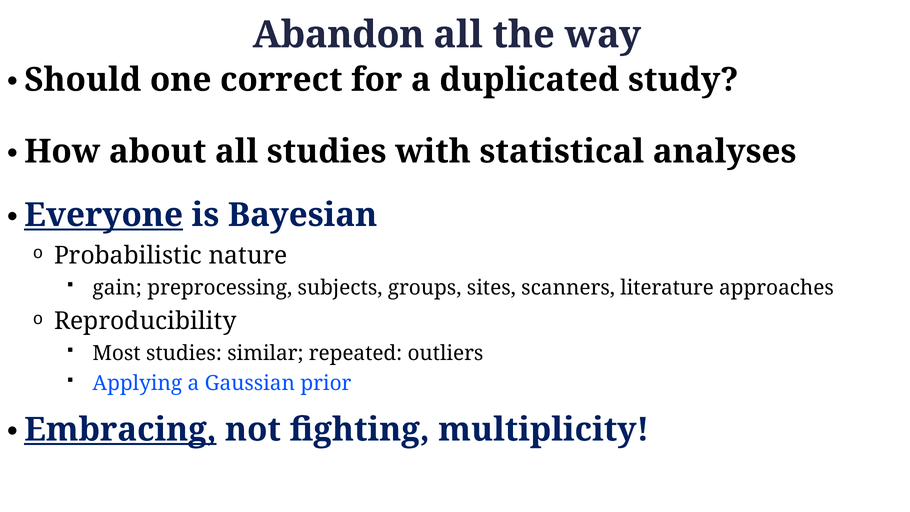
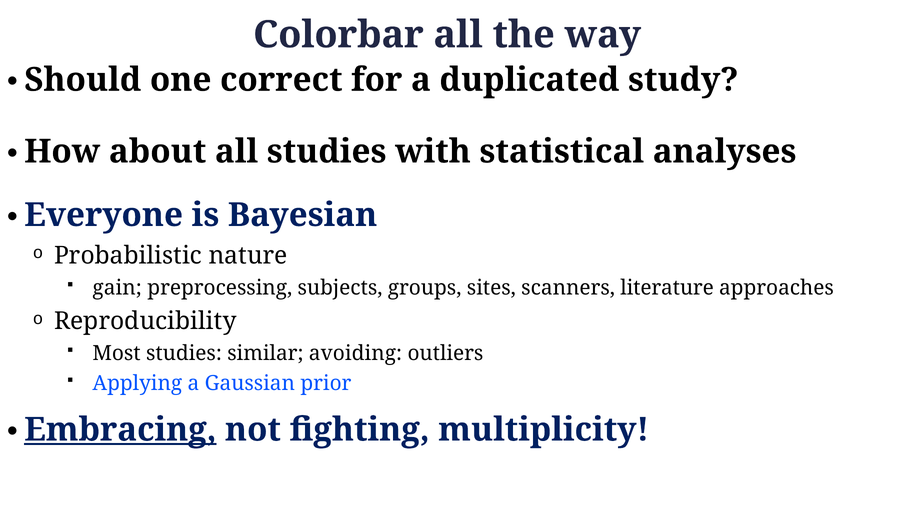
Abandon: Abandon -> Colorbar (338, 35)
Everyone underline: present -> none (104, 215)
repeated: repeated -> avoiding (355, 353)
